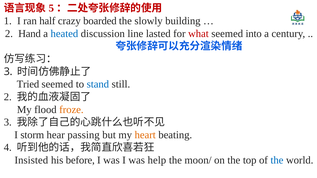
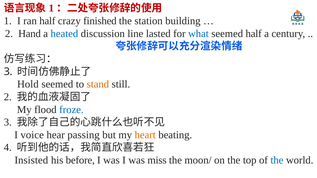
5: 5 -> 1 (51, 8)
boarded: boarded -> finished (100, 21)
slowly: slowly -> station (149, 21)
what colour: red -> blue (198, 34)
seemed into: into -> half (254, 34)
Tried: Tried -> Hold (28, 84)
stand colour: blue -> orange (98, 84)
froze colour: orange -> blue (71, 110)
storm: storm -> voice (32, 135)
help: help -> miss (157, 160)
